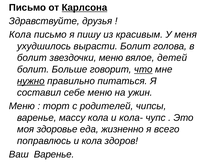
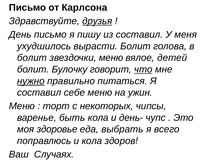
Карлсона underline: present -> none (85, 8)
друзья underline: none -> present (97, 21)
Кола: Кола -> День (20, 35)
из красивым: красивым -> составил (139, 35)
Больше: Больше -> Булочку (70, 69)
родителей: родителей -> некоторых (107, 106)
массу: массу -> быть (72, 118)
кола-: кола- -> день- (131, 118)
жизненно: жизненно -> выбрать (122, 129)
Ваш Варенье: Варенье -> Случаях (54, 154)
